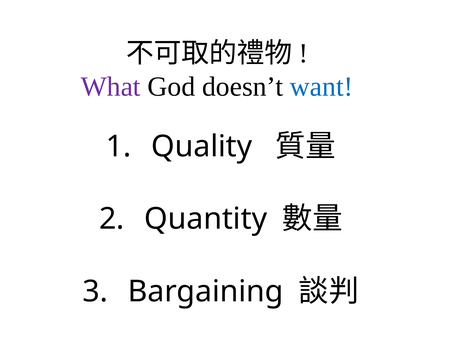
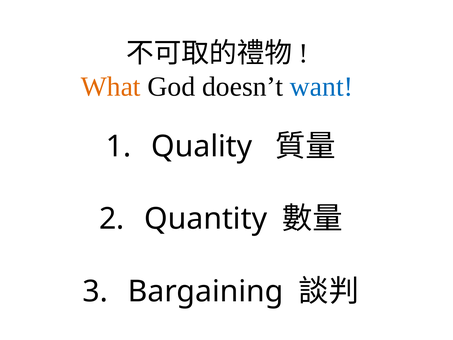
What colour: purple -> orange (111, 86)
